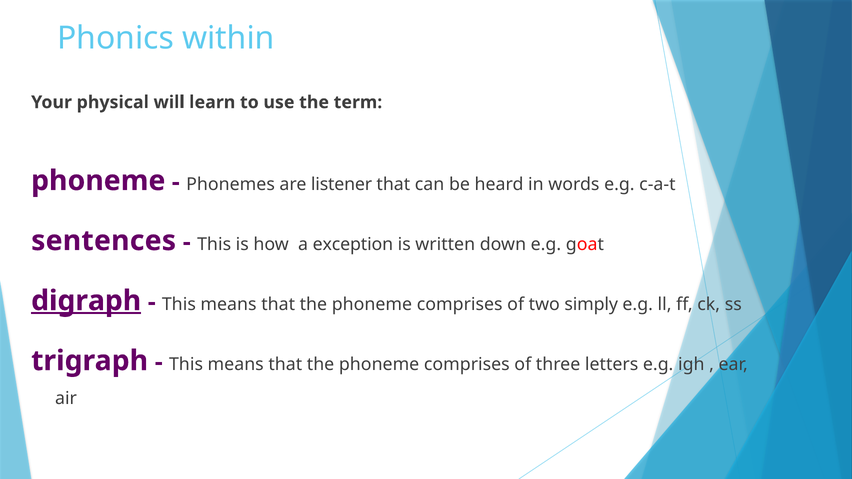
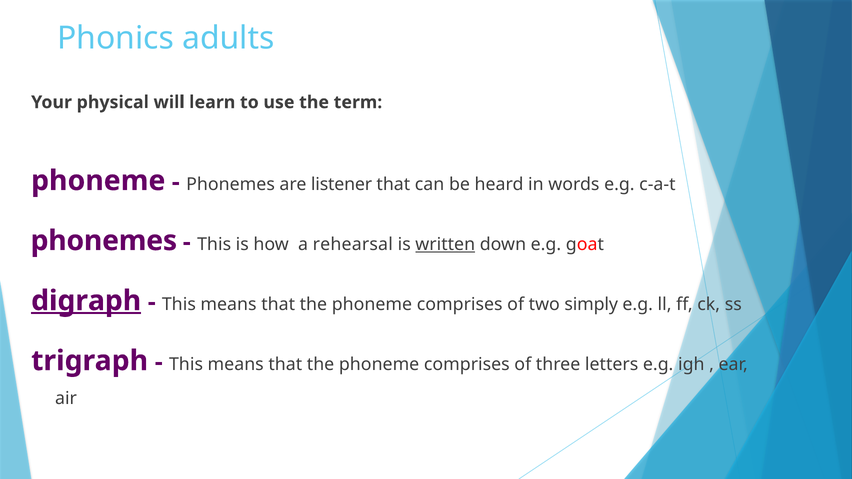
within: within -> adults (228, 38)
sentences: sentences -> phonemes (104, 241)
exception: exception -> rehearsal (353, 244)
written underline: none -> present (445, 244)
